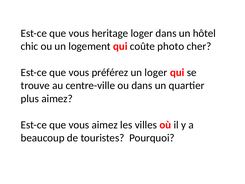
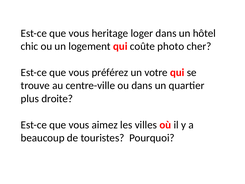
un loger: loger -> votre (156, 72)
plus aimez: aimez -> droite (57, 99)
